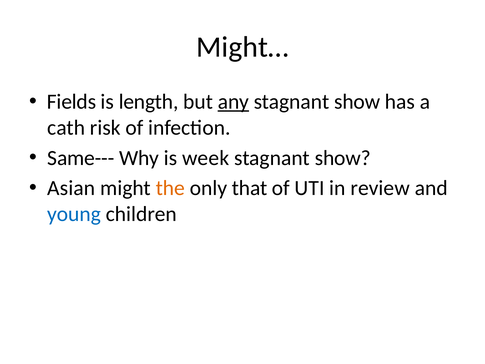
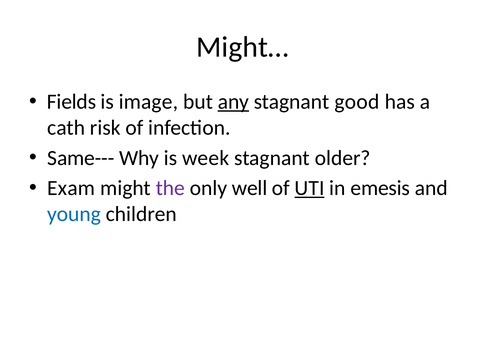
length: length -> image (148, 102)
show: show -> good (357, 102)
show: show -> older (343, 158)
Asian: Asian -> Exam (71, 188)
the colour: orange -> purple (170, 188)
that: that -> well (250, 188)
UTI underline: none -> present (310, 188)
review: review -> emesis (380, 188)
